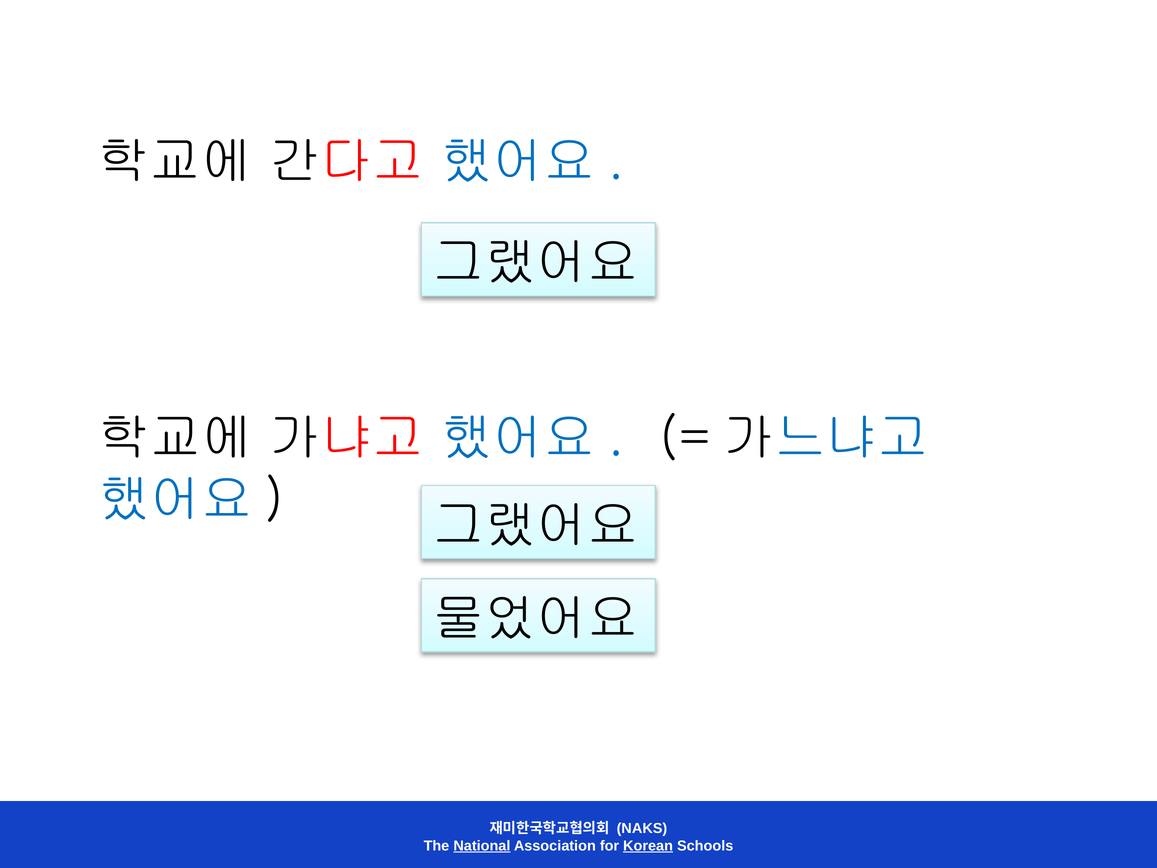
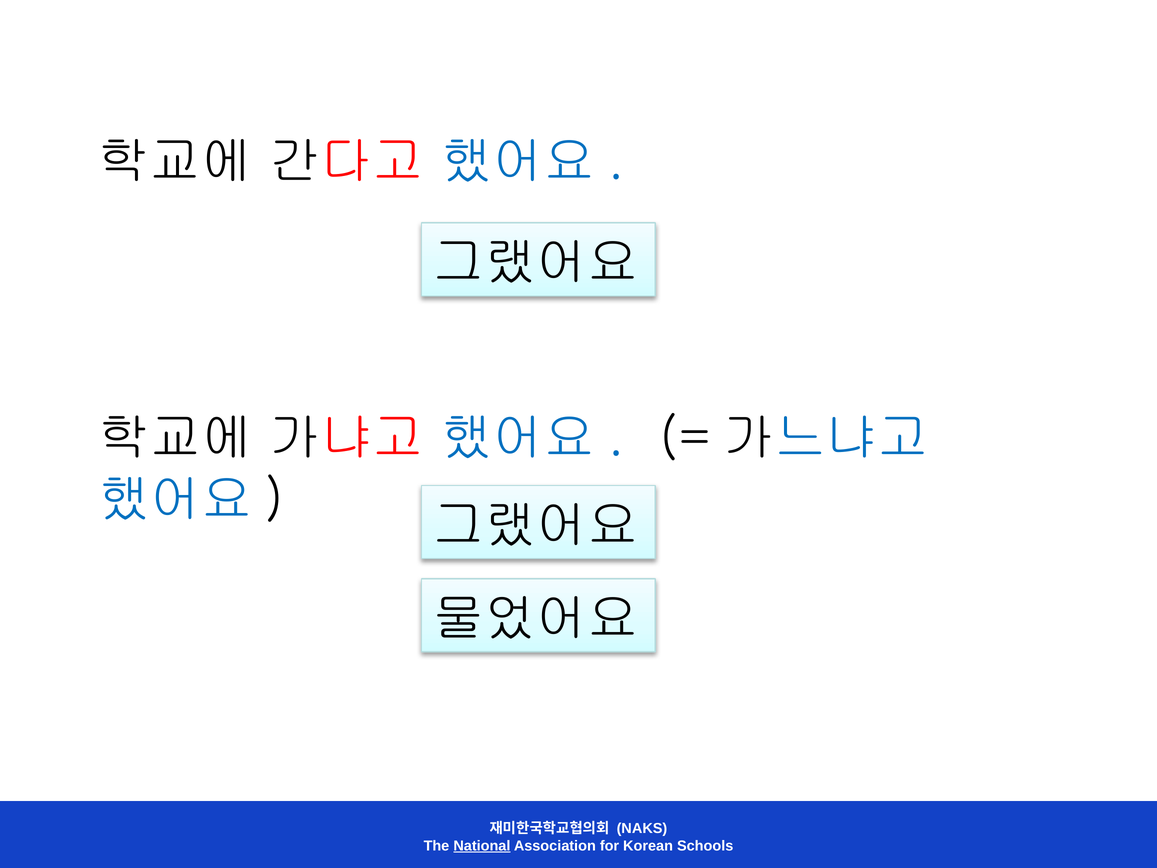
Korean underline: present -> none (648, 846)
